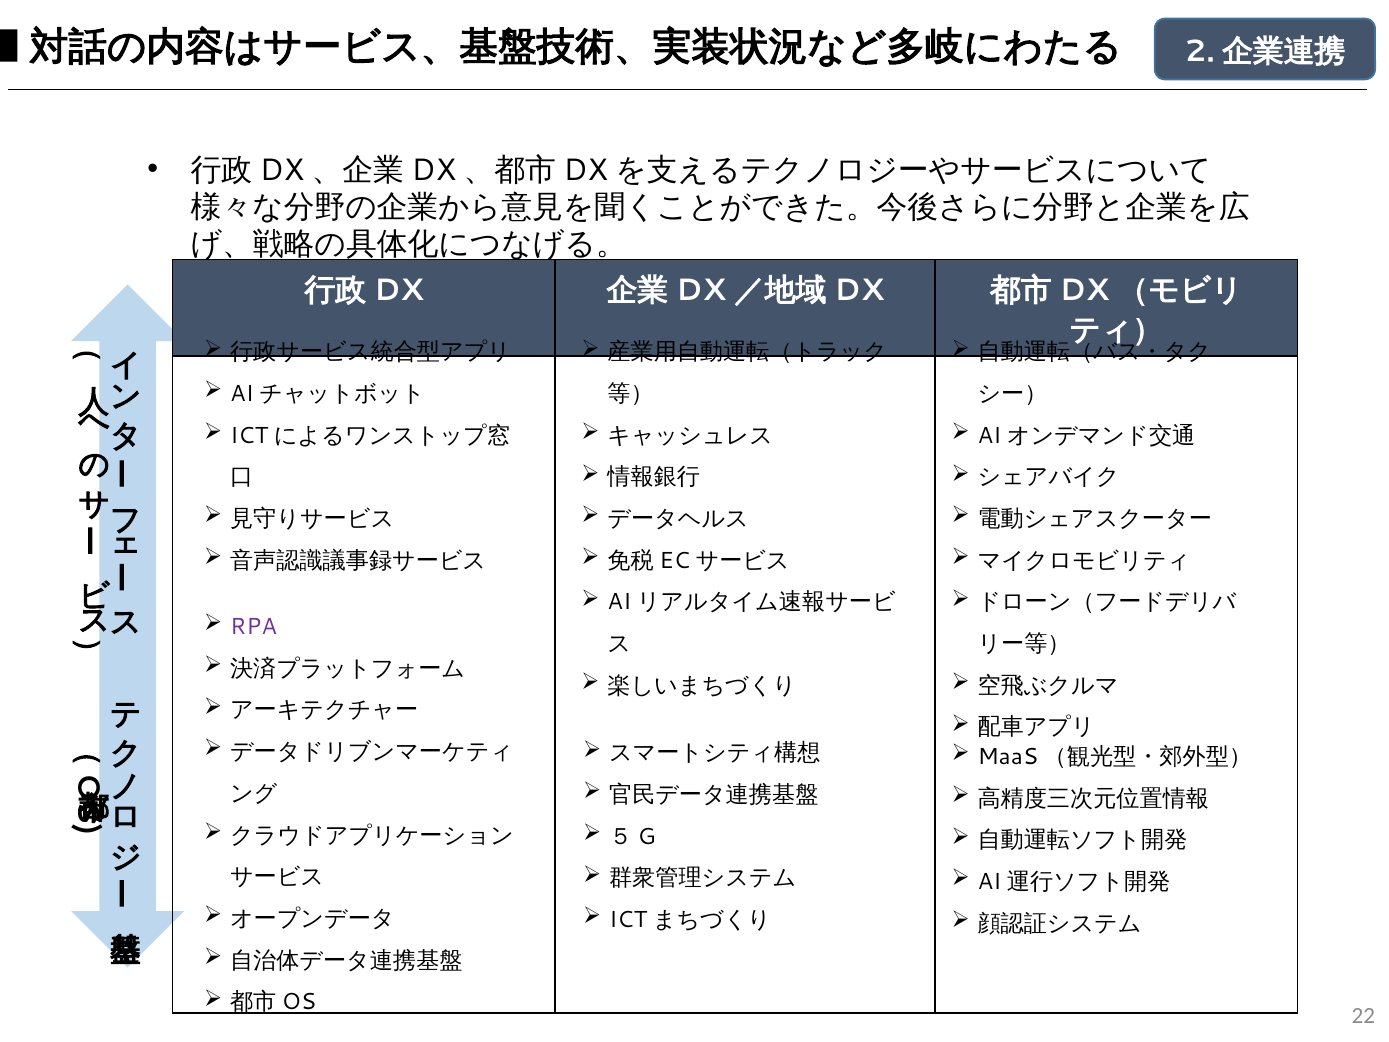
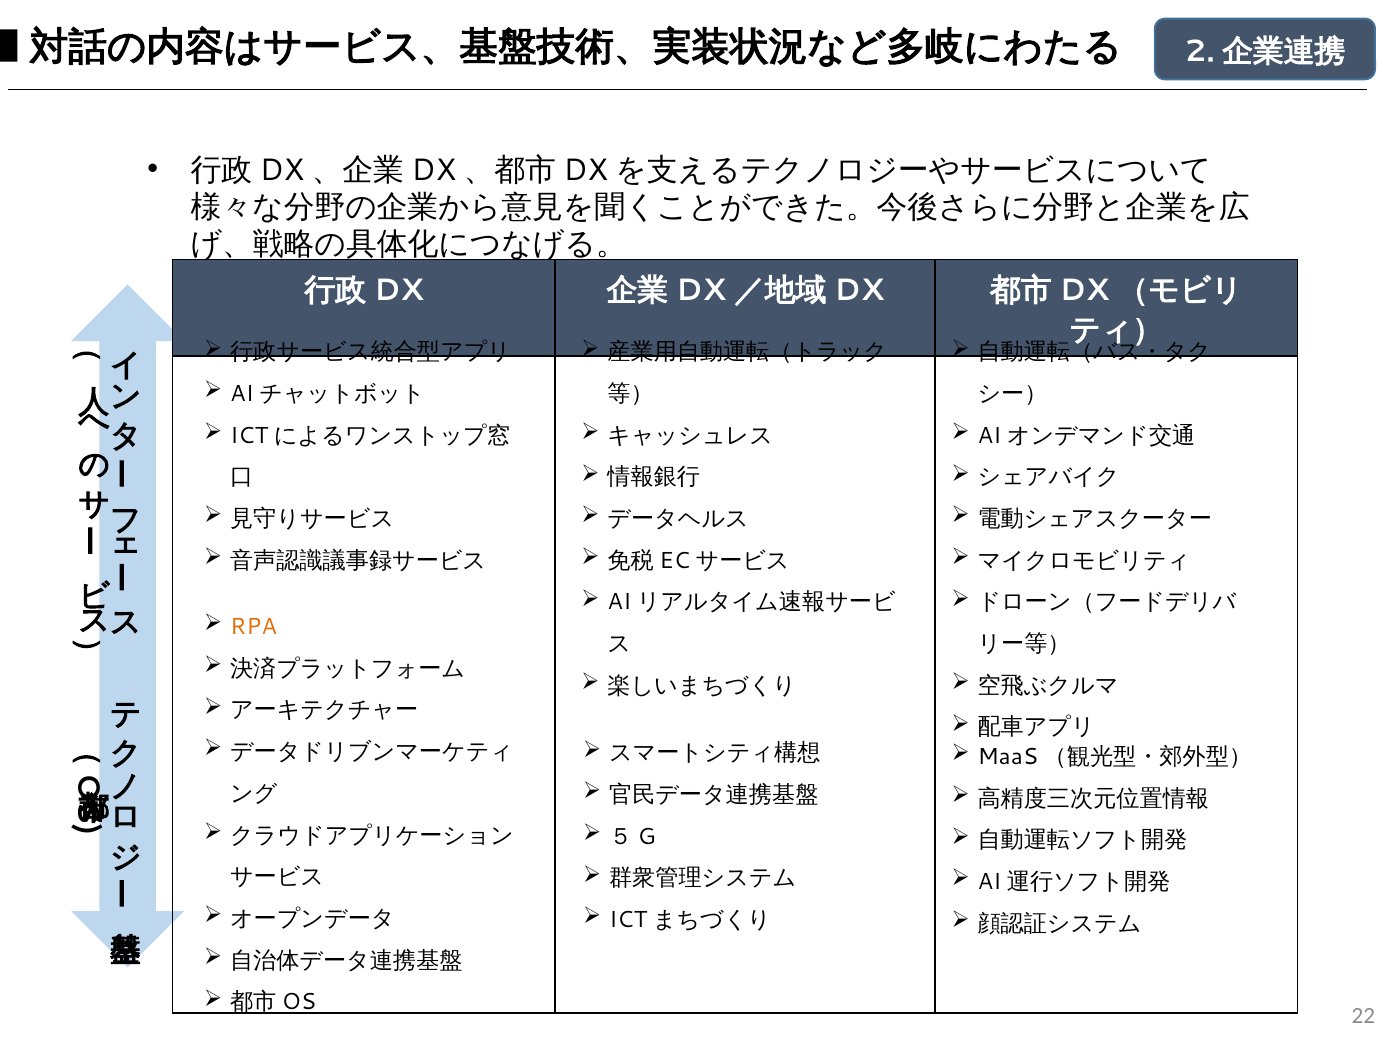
RPA colour: purple -> orange (254, 627)
